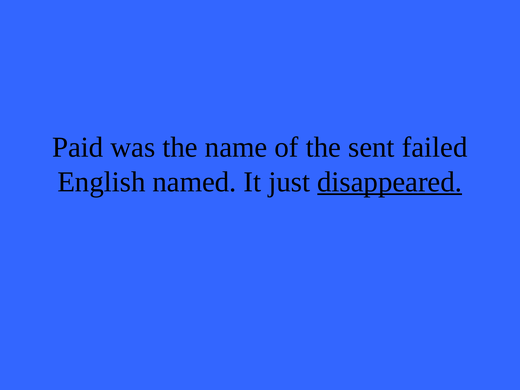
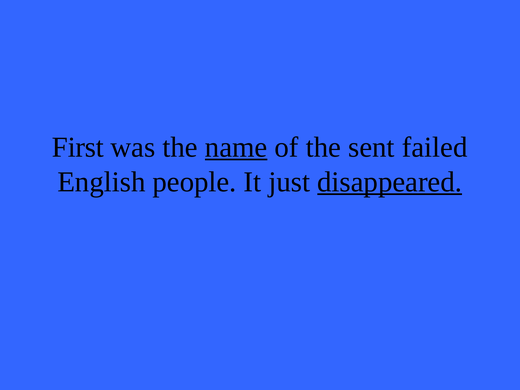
Paid: Paid -> First (78, 147)
name underline: none -> present (236, 147)
named: named -> people (194, 182)
